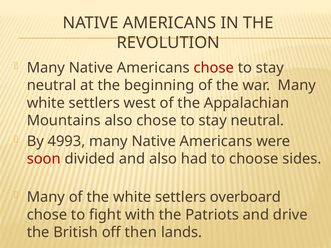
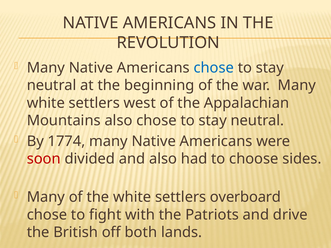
chose colour: red -> blue (214, 68)
4993: 4993 -> 1774 (66, 141)
then: then -> both (141, 233)
